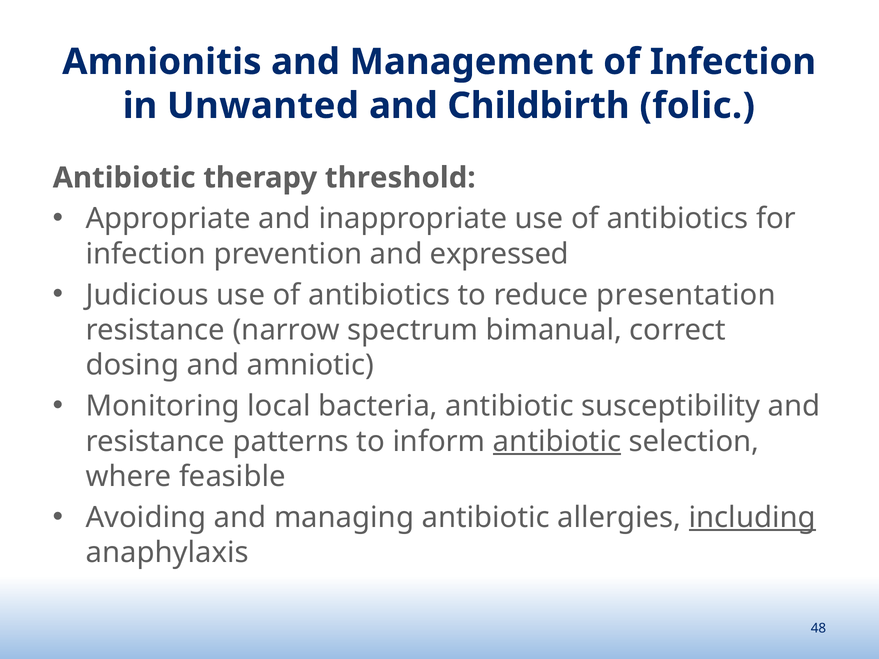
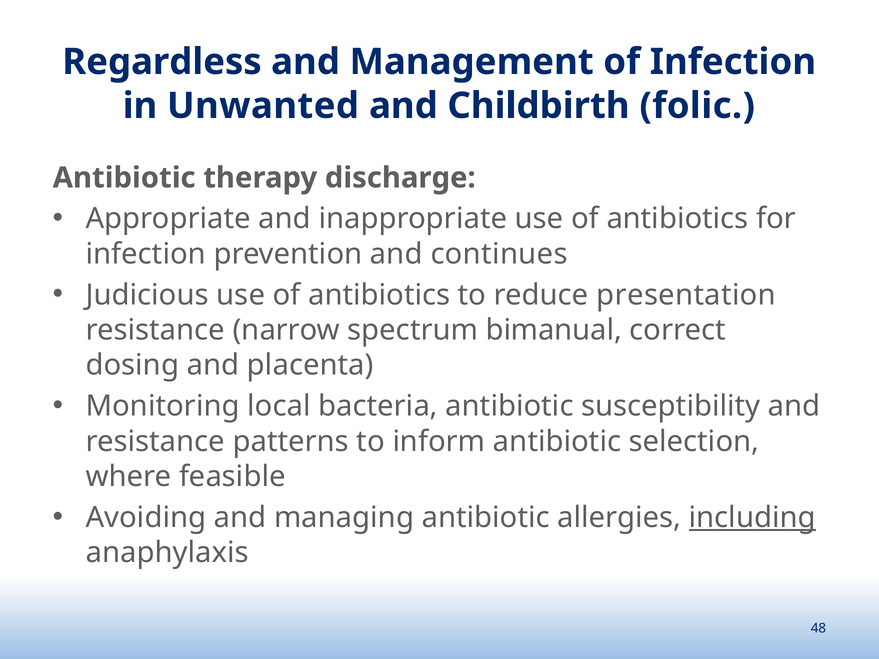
Amnionitis: Amnionitis -> Regardless (162, 62)
threshold: threshold -> discharge (400, 178)
expressed: expressed -> continues (499, 254)
amniotic: amniotic -> placenta (310, 365)
antibiotic underline: present -> none (557, 442)
